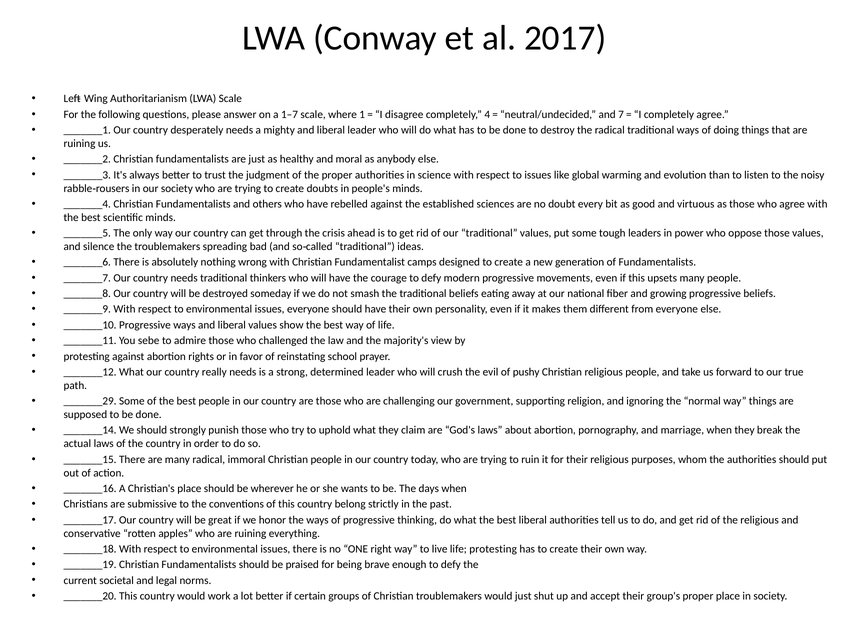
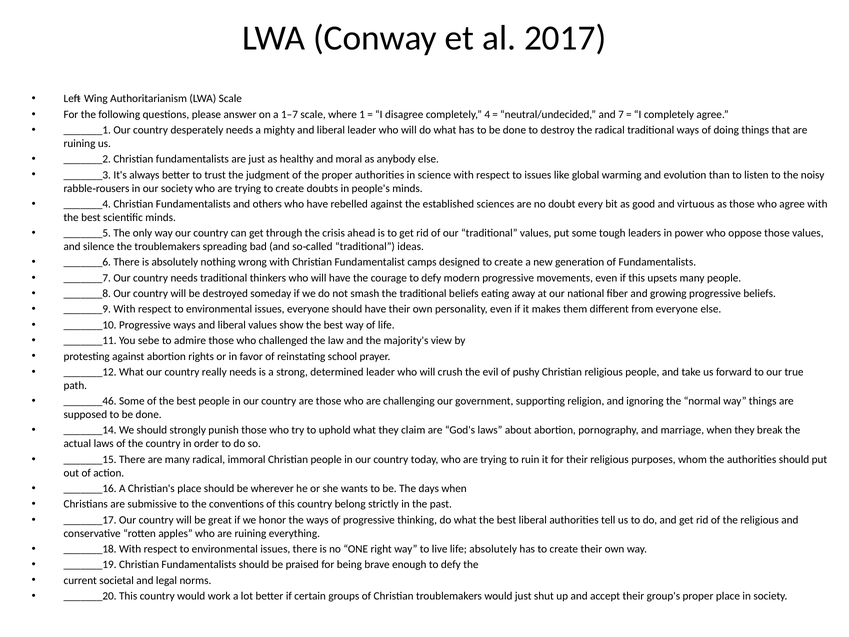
_______29: _______29 -> _______46 (90, 401)
life protesting: protesting -> absolutely (493, 549)
